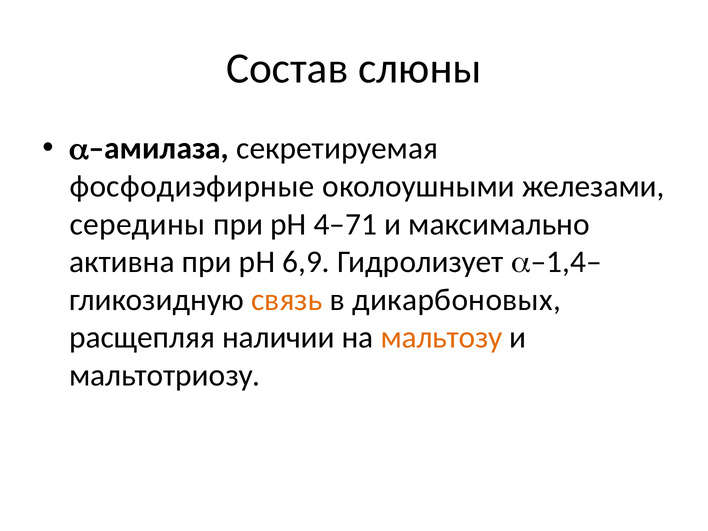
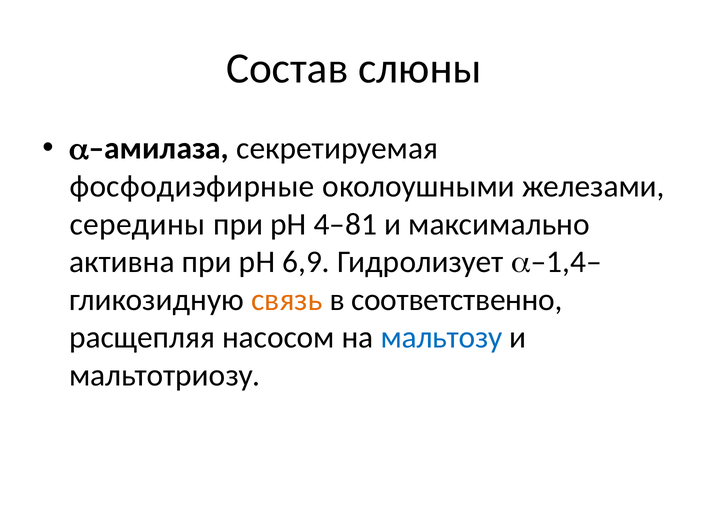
4–71: 4–71 -> 4–81 (345, 224)
дикарбоновых: дикарбоновых -> соответственно (457, 300)
наличии: наличии -> насосом (278, 338)
мальтозу colour: orange -> blue (442, 338)
